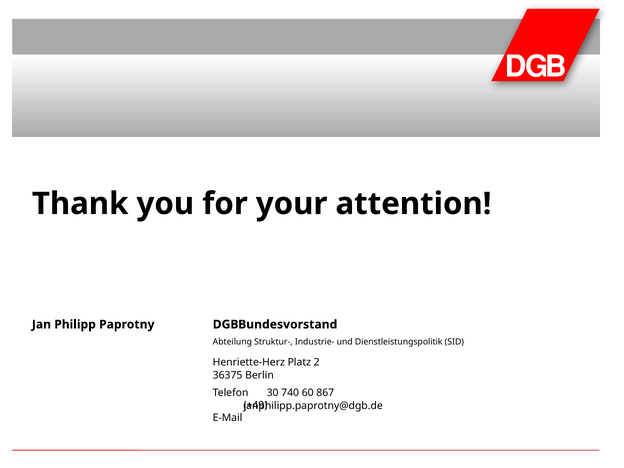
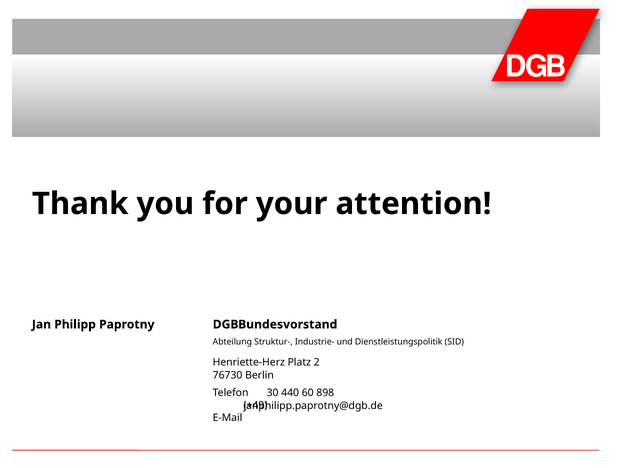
36375: 36375 -> 76730 (228, 375)
740: 740 -> 440 (290, 393)
867: 867 -> 898 (325, 393)
